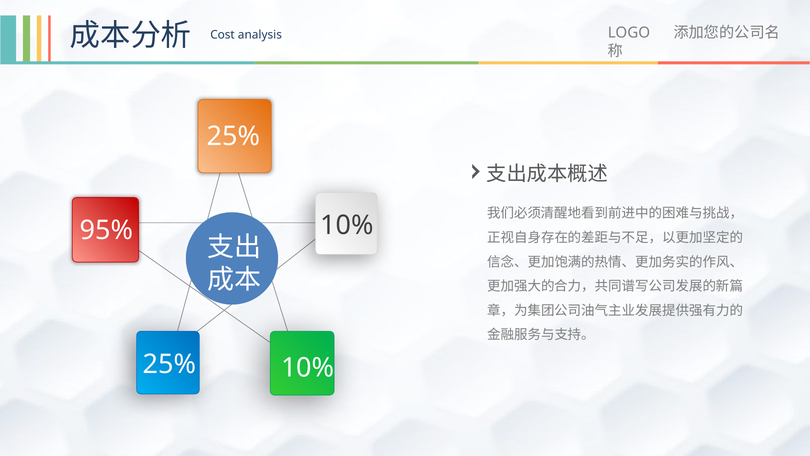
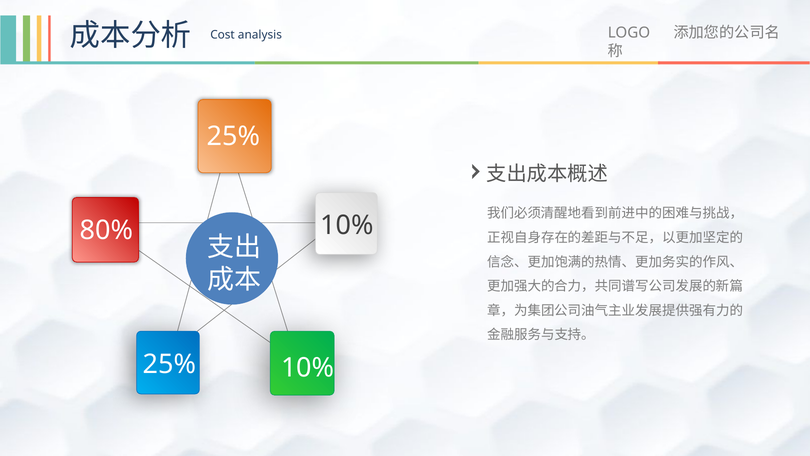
95%: 95% -> 80% (107, 230)
